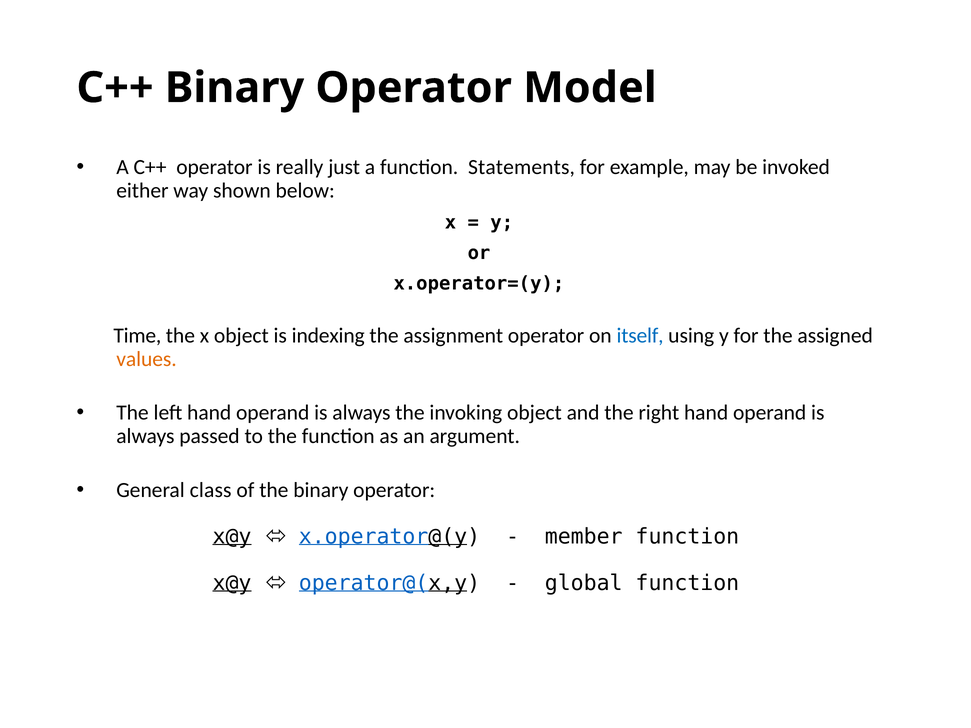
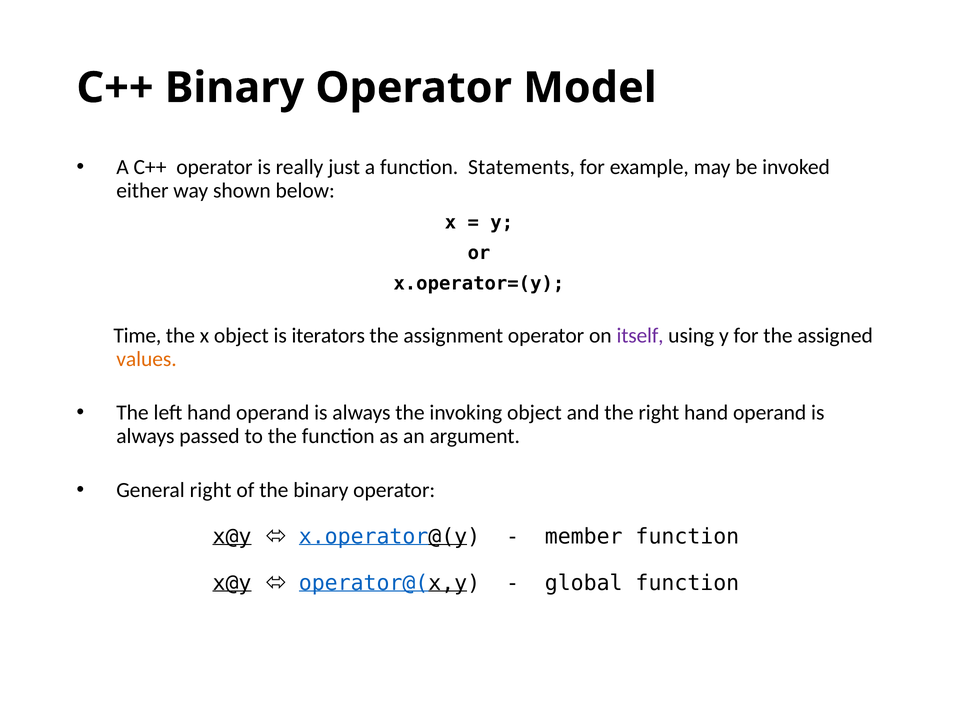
indexing: indexing -> iterators (328, 336)
itself colour: blue -> purple (640, 336)
General class: class -> right (211, 490)
